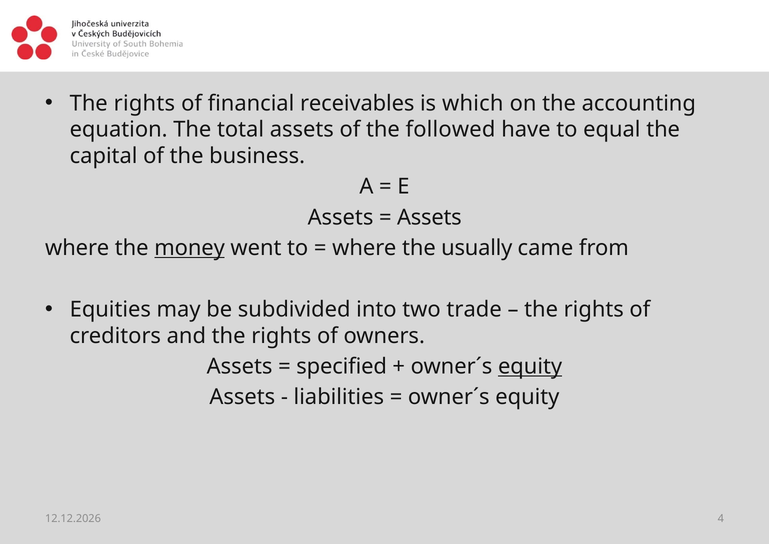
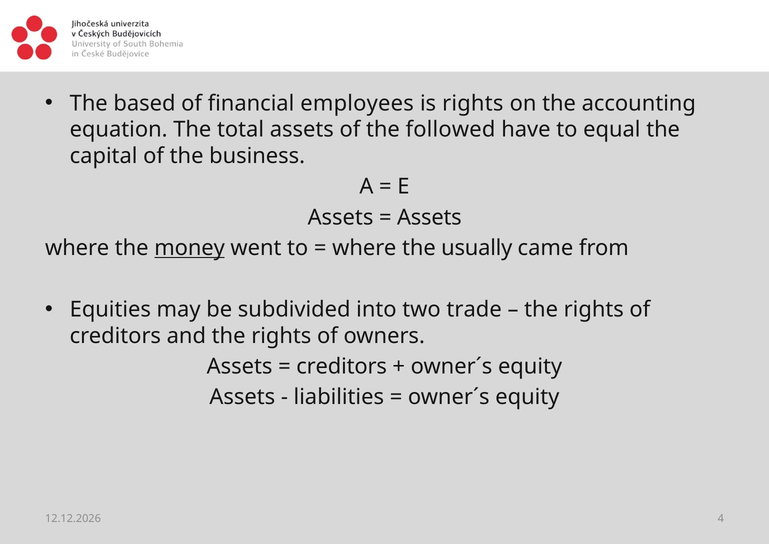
rights: rights -> based (144, 103)
receivables: receivables -> employees (357, 103)
is which: which -> rights (473, 103)
specified: specified -> creditors (342, 366)
equity underline: present -> none (530, 366)
